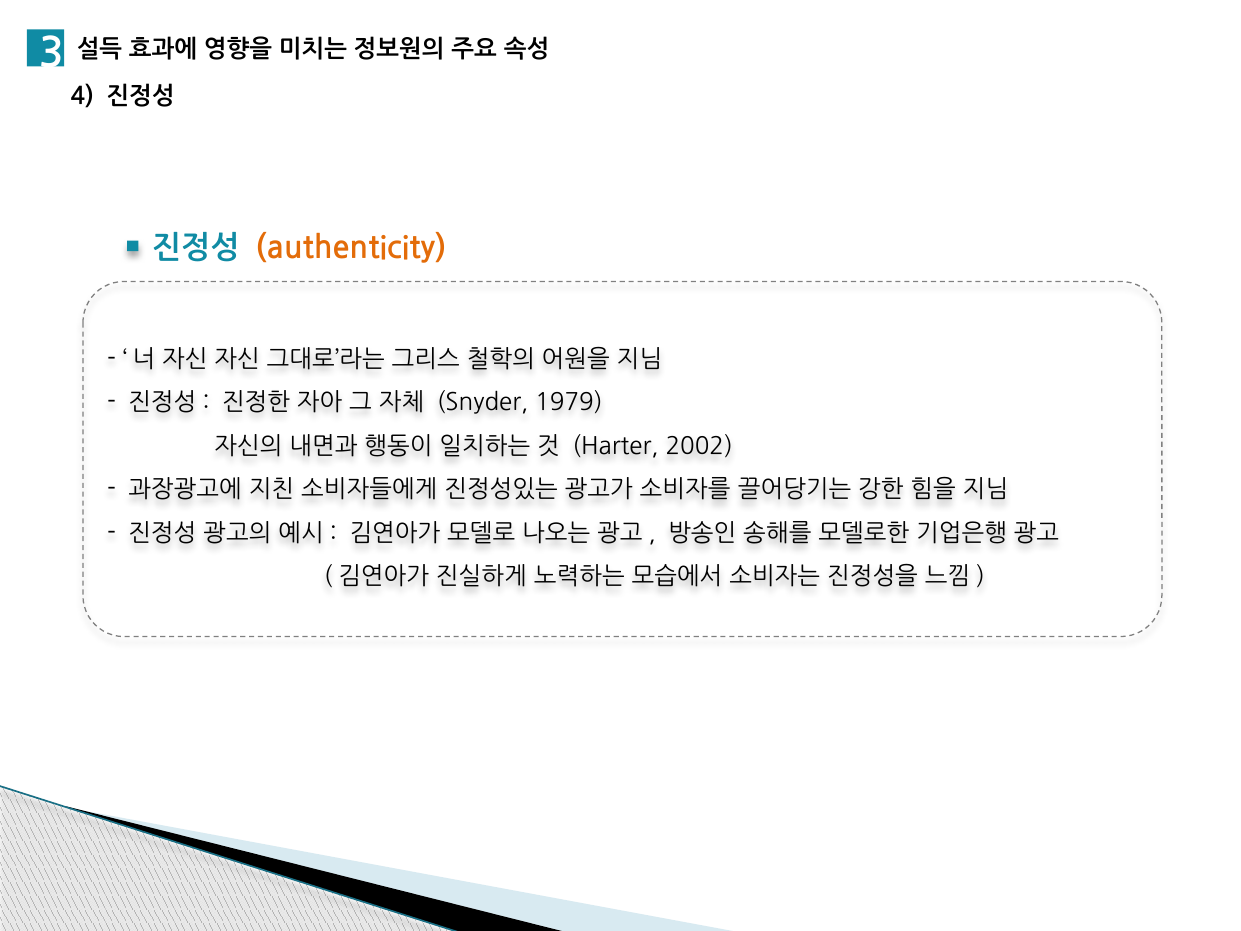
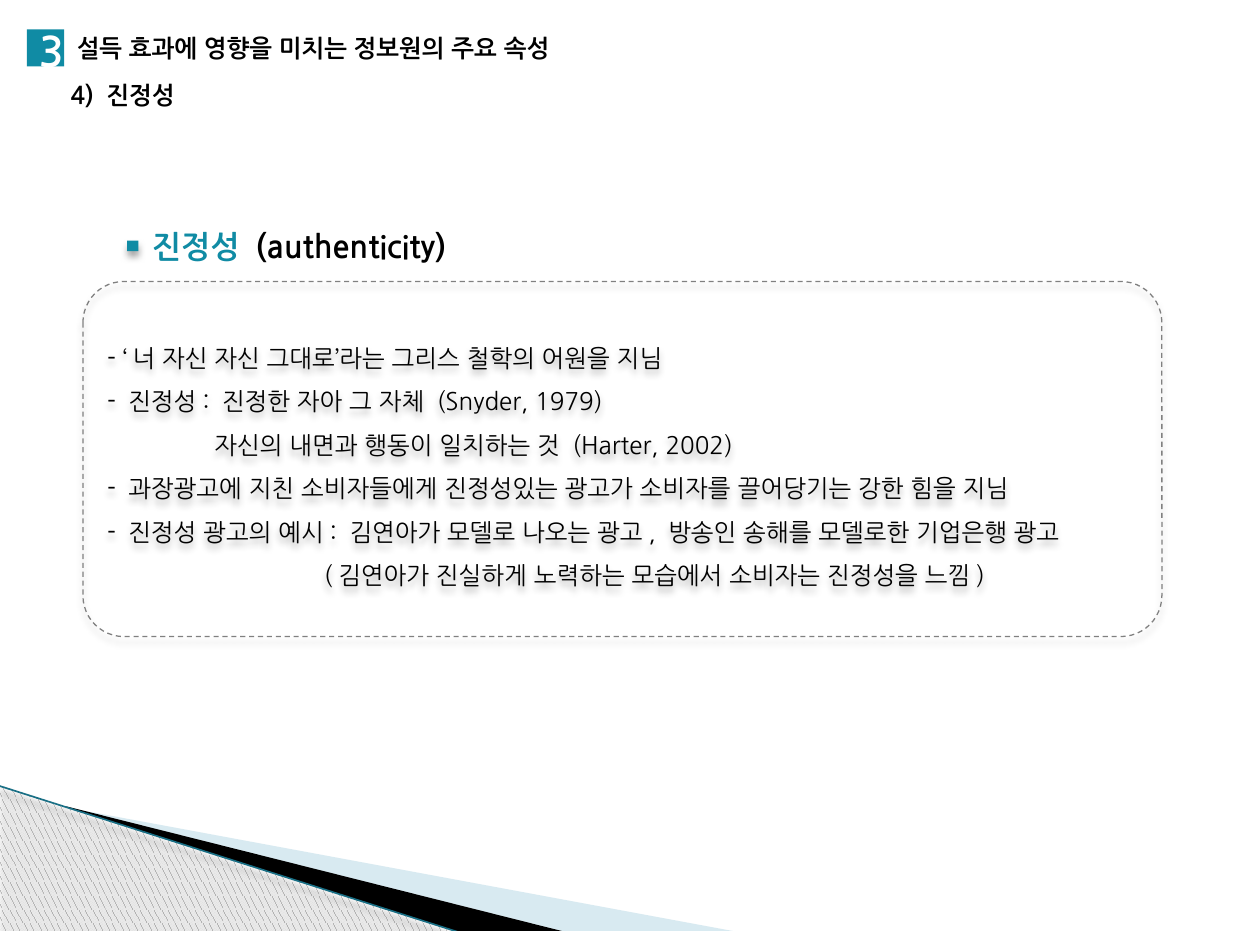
authenticity colour: orange -> black (351, 248)
